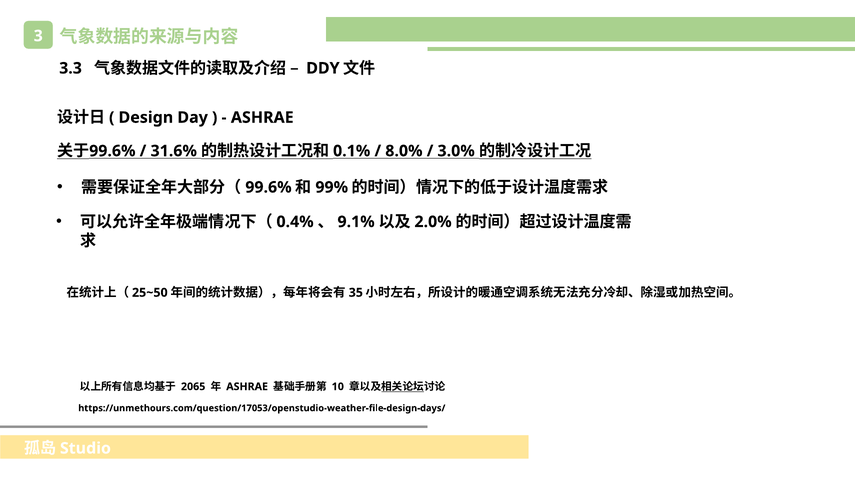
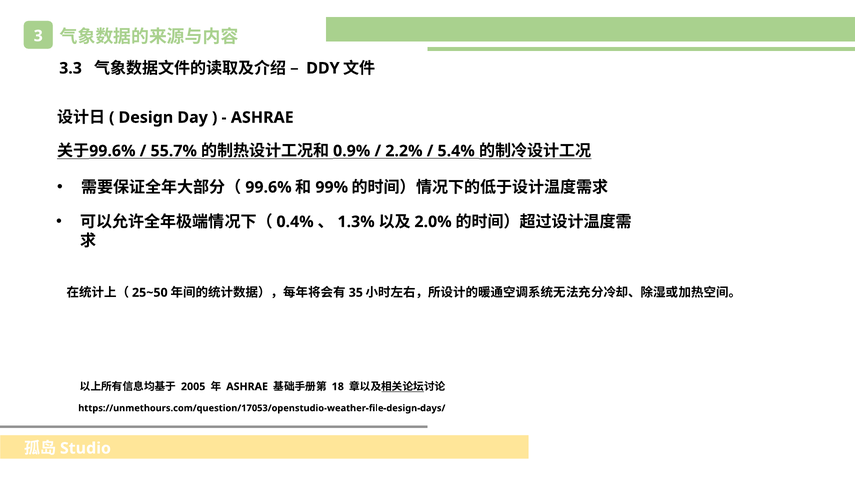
31.6%: 31.6% -> 55.7% (174, 151)
0.1%: 0.1% -> 0.9% (352, 151)
8.0%: 8.0% -> 2.2% (404, 151)
3.0%: 3.0% -> 5.4% (456, 151)
9.1%: 9.1% -> 1.3% (356, 222)
2065: 2065 -> 2005 (193, 387)
10: 10 -> 18 (338, 387)
